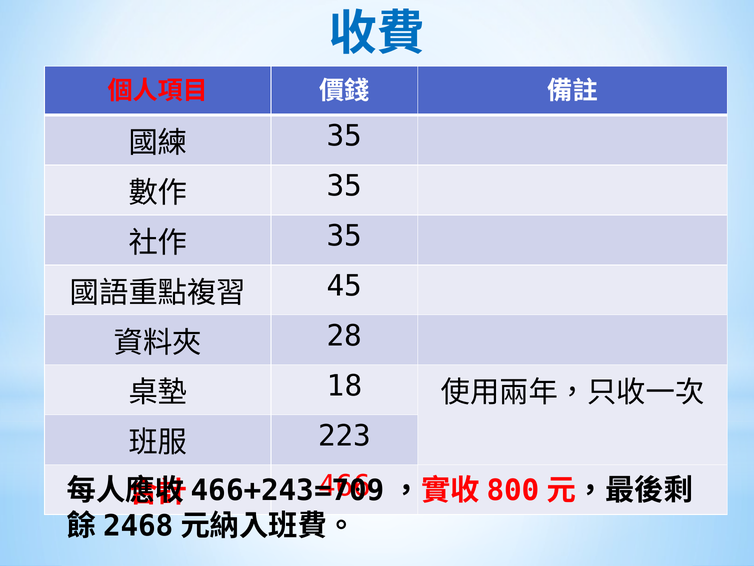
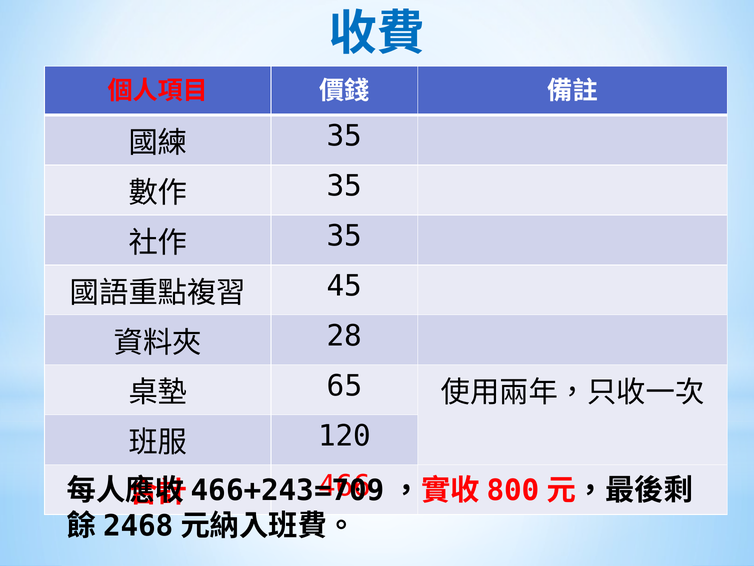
18: 18 -> 65 (345, 386)
223: 223 -> 120 (345, 436)
